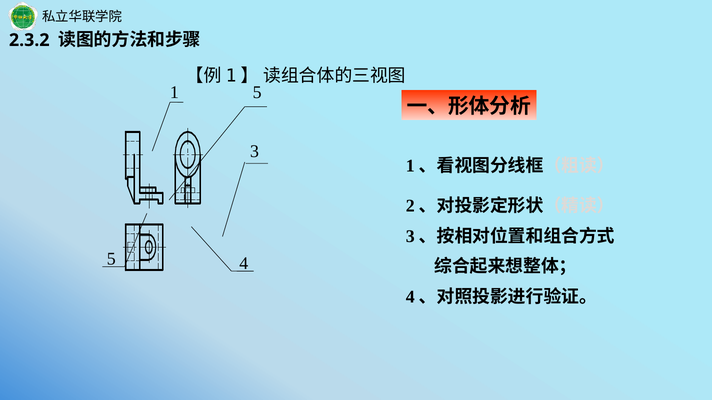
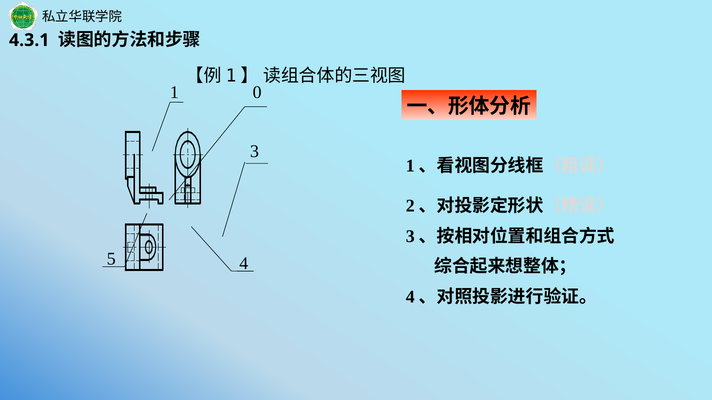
2.3.2: 2.3.2 -> 4.3.1 (29, 40)
1 5: 5 -> 0 (257, 93)
